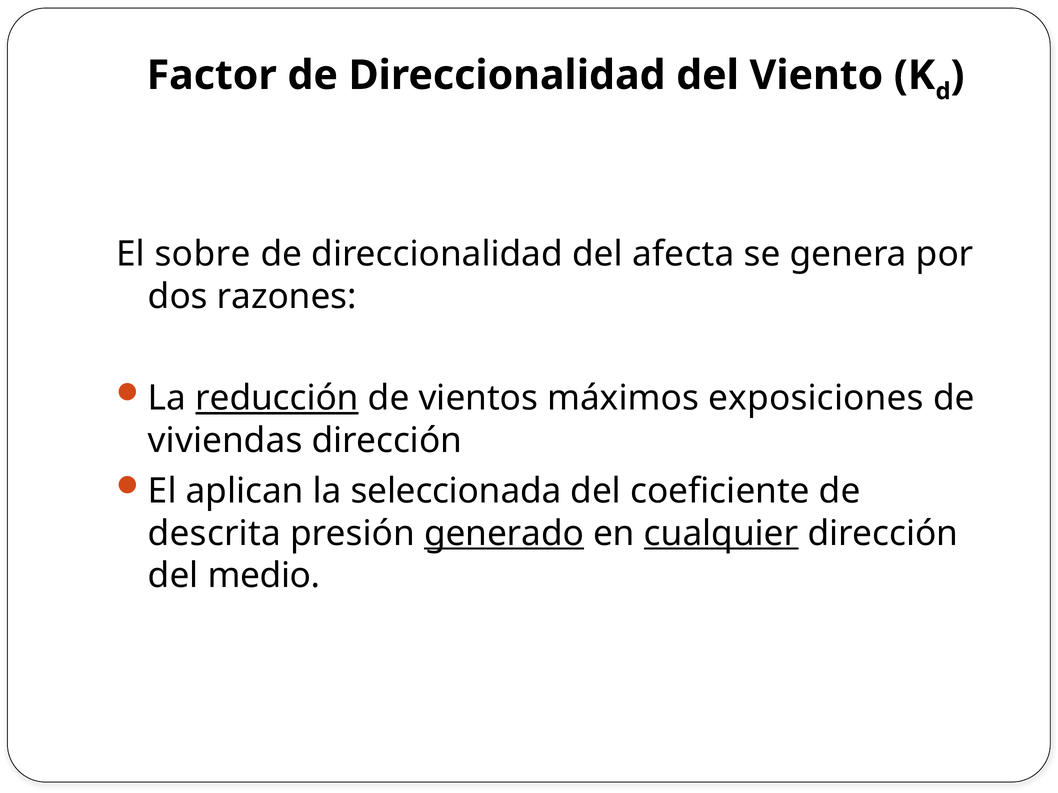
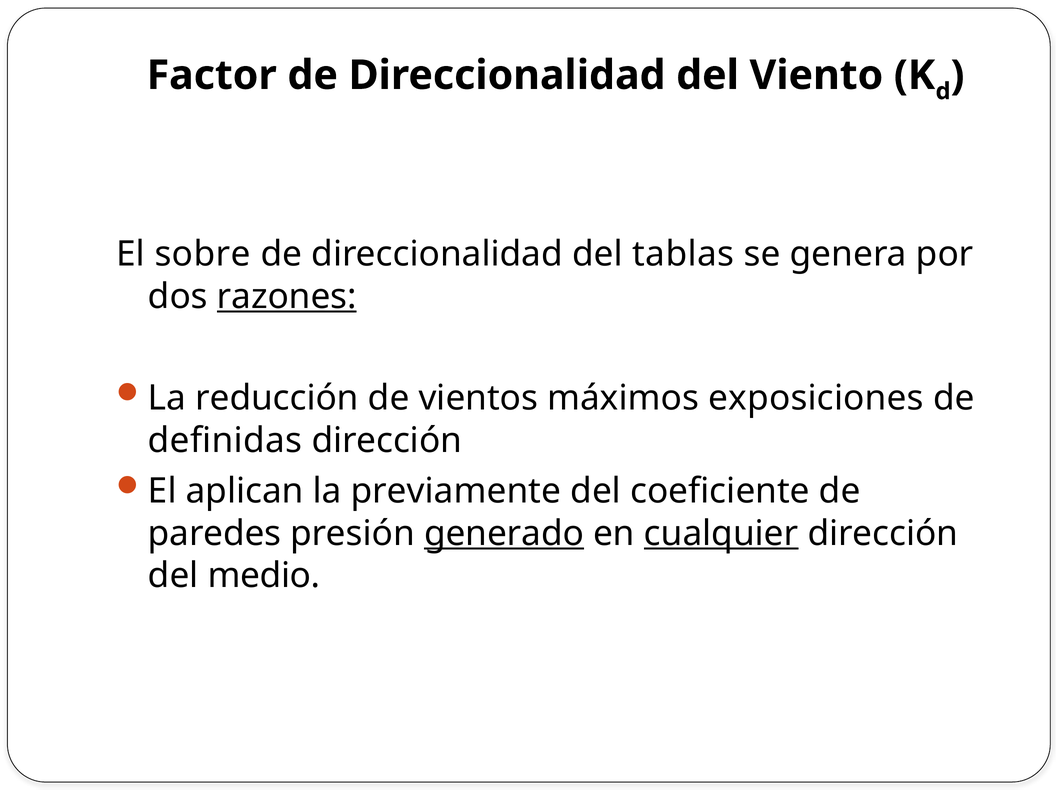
afecta: afecta -> tablas (683, 254)
razones underline: none -> present (287, 297)
reducción underline: present -> none (277, 398)
viviendas: viviendas -> definidas (225, 441)
seleccionada: seleccionada -> previamente (456, 492)
descrita: descrita -> paredes (215, 534)
